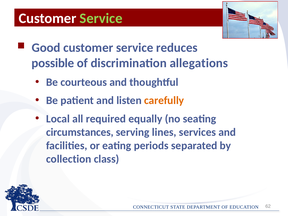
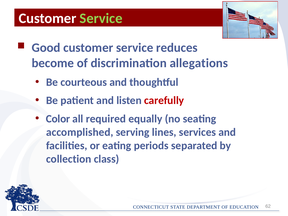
possible: possible -> become (53, 63)
carefully colour: orange -> red (164, 100)
Local: Local -> Color (58, 119)
circumstances: circumstances -> accomplished (80, 132)
